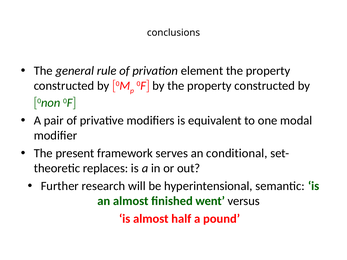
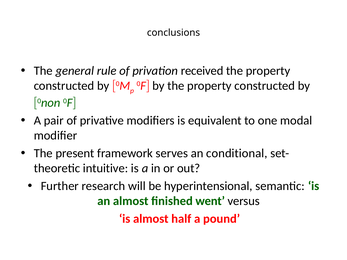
element: element -> received (202, 71)
replaces: replaces -> intuitive (106, 168)
